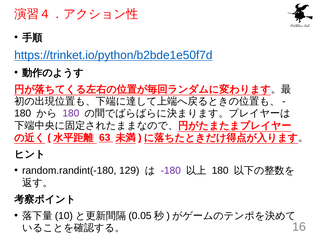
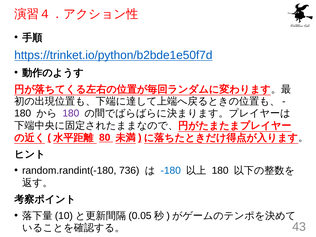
63: 63 -> 80 (105, 138)
129: 129 -> 736 (129, 171)
-180 colour: purple -> blue (171, 171)
16: 16 -> 43 (299, 227)
